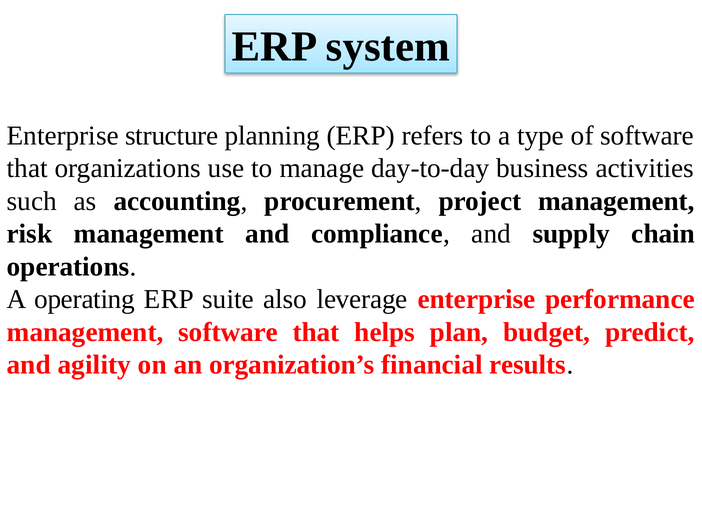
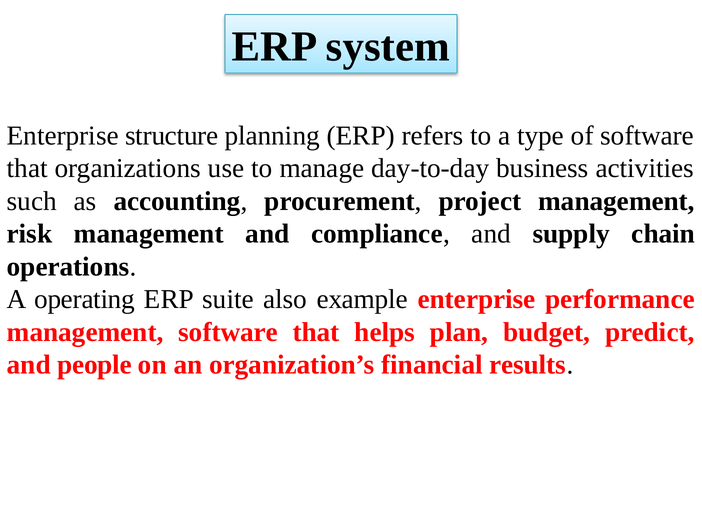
leverage: leverage -> example (362, 300)
agility: agility -> people (95, 365)
